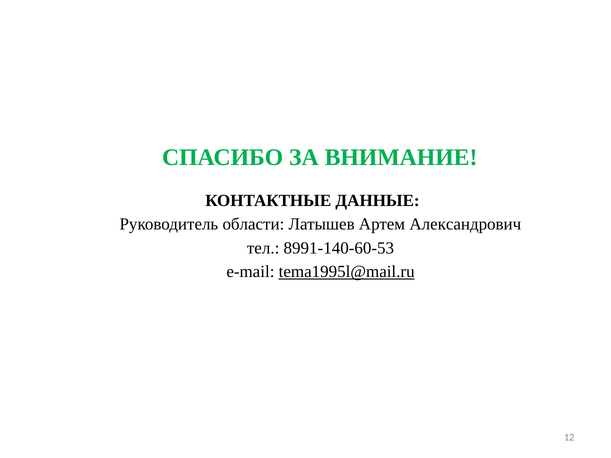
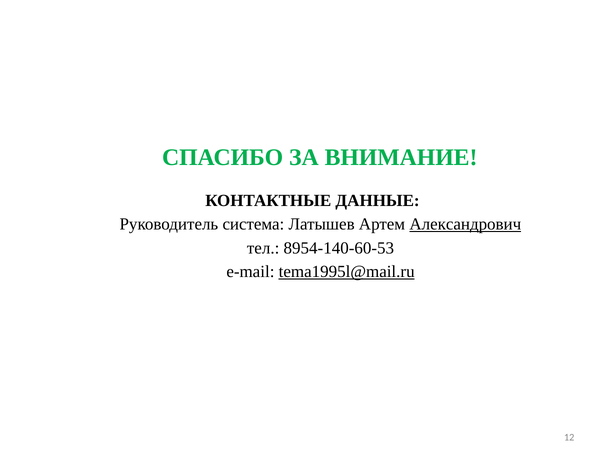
области: области -> система (253, 224)
Александрович underline: none -> present (465, 224)
8991-140-60-53: 8991-140-60-53 -> 8954-140-60-53 (339, 248)
